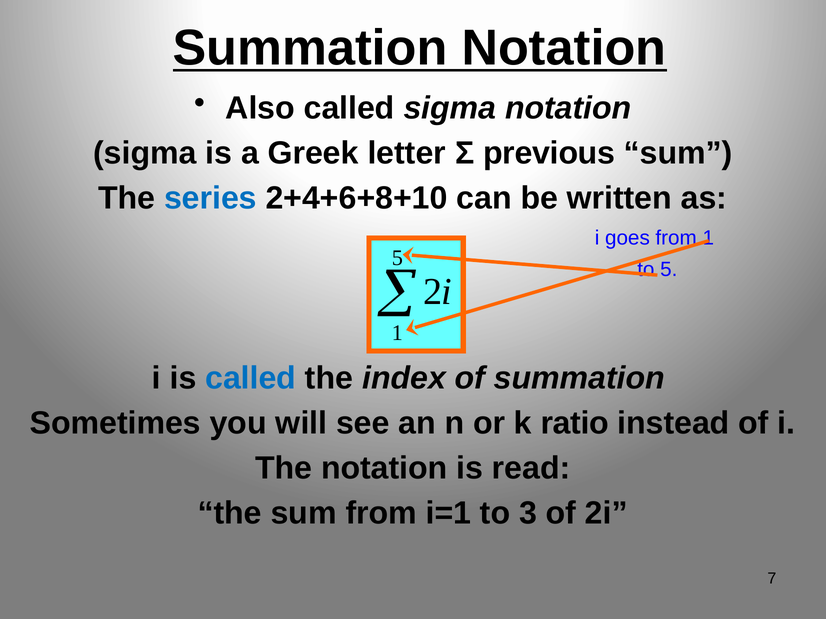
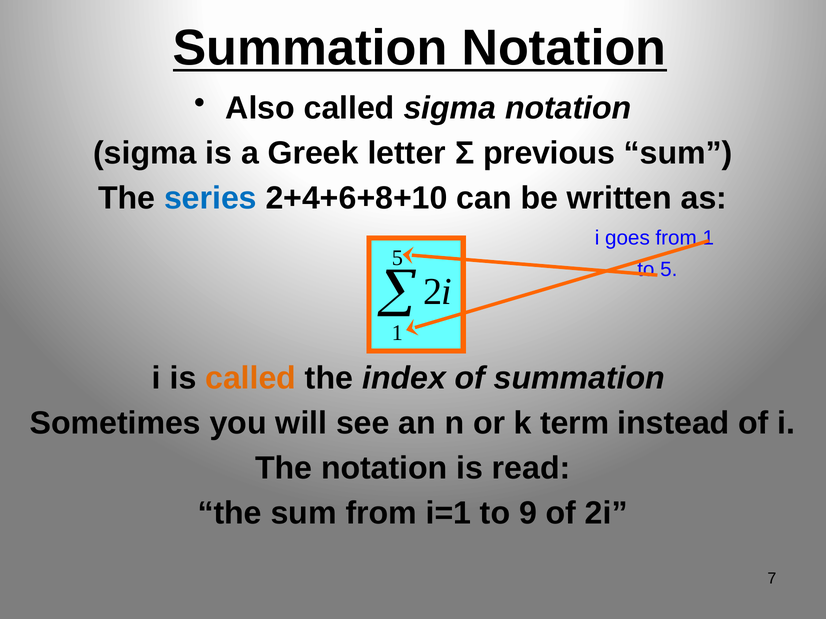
called colour: blue -> orange (251, 378)
ratio: ratio -> term (575, 423)
3: 3 -> 9 (528, 513)
